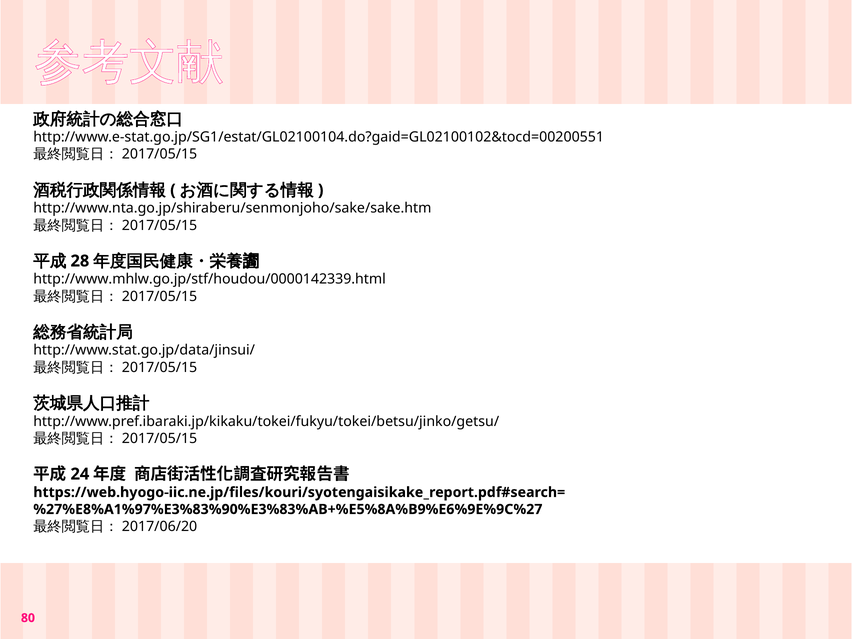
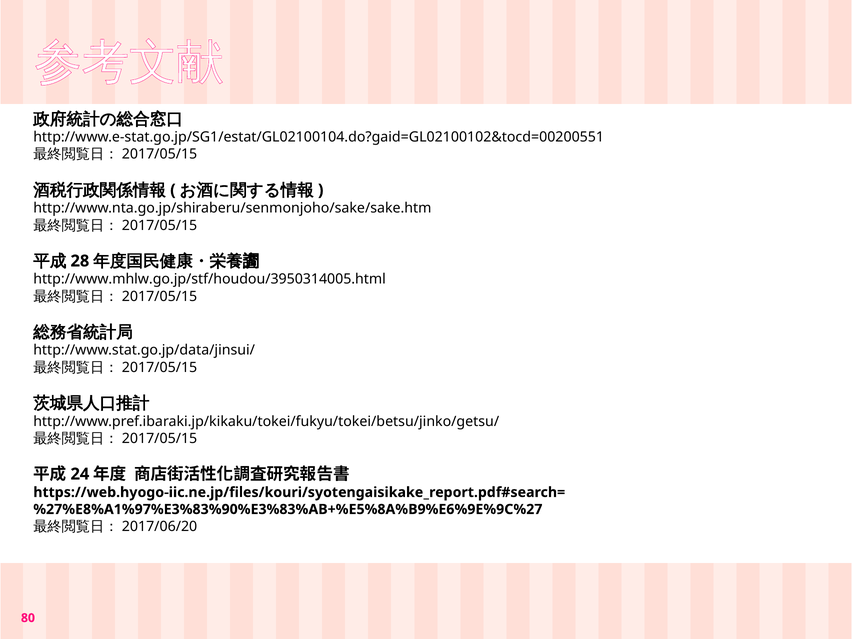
http://www.mhlw.go.jp/stf/houdou/0000142339.html: http://www.mhlw.go.jp/stf/houdou/0000142339.html -> http://www.mhlw.go.jp/stf/houdou/3950314005.html (210, 279)
